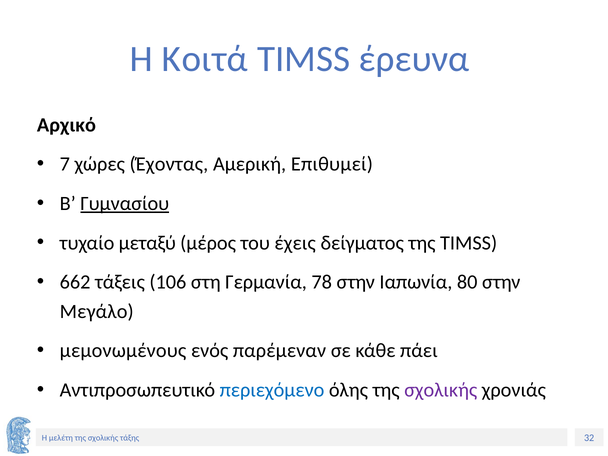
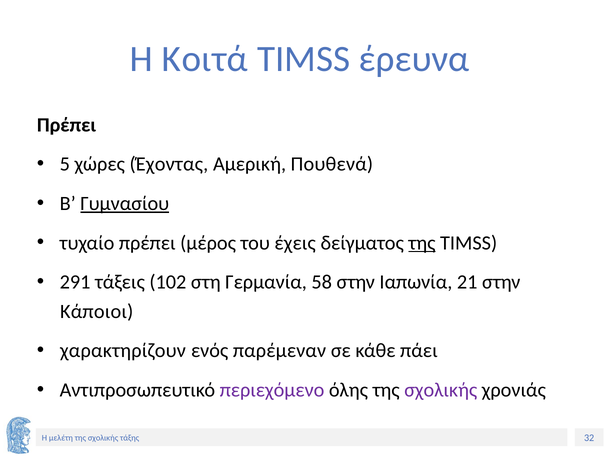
Αρχικό: Αρχικό -> Πρέπει (67, 125)
7: 7 -> 5 (65, 164)
Επιθυμεί: Επιθυμεί -> Πουθενά (332, 164)
τυχαίο μεταξύ: μεταξύ -> πρέπει (147, 243)
της underline: none -> present (422, 243)
662: 662 -> 291 (75, 282)
106: 106 -> 102 (168, 282)
78: 78 -> 58 (322, 282)
80: 80 -> 21 (467, 282)
Μεγάλο: Μεγάλο -> Κάποιοι (97, 311)
μεμονωμένους: μεμονωμένους -> χαρακτηρίζουν (123, 351)
περιεχόμενο colour: blue -> purple (272, 390)
